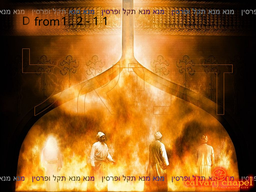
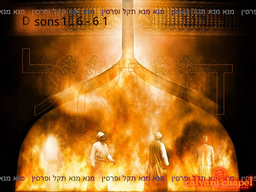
from: from -> sons (47, 22)
2: 2 -> 6 (80, 21)
1: 1 -> 6 (96, 21)
